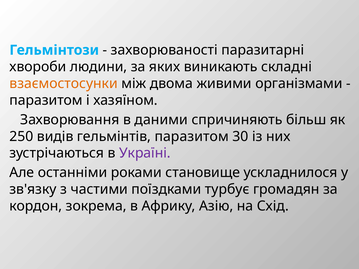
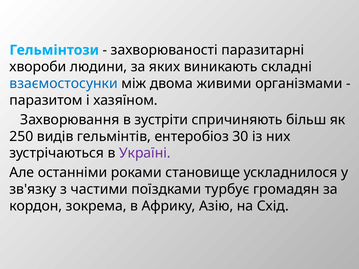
взаємостосунки colour: orange -> blue (64, 84)
даними: даними -> зустріти (161, 120)
гельмінтів паразитом: паразитом -> ентеробіоз (192, 137)
